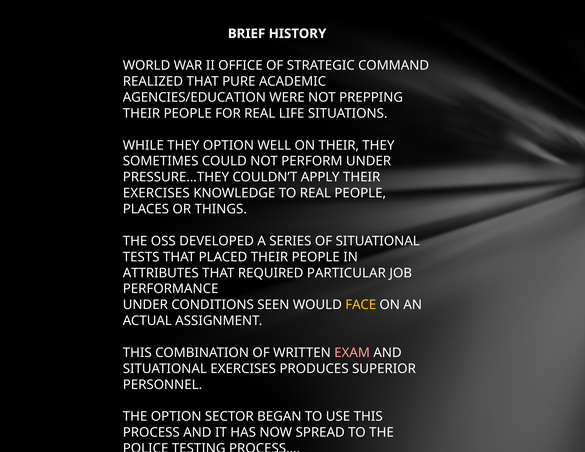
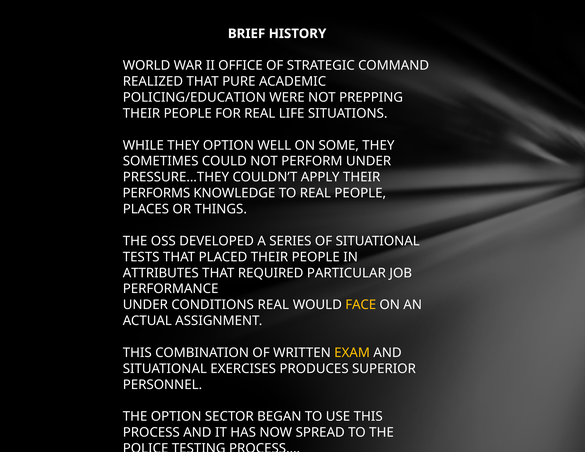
AGENCIES/EDUCATION: AGENCIES/EDUCATION -> POLICING/EDUCATION (194, 97)
ON THEIR: THEIR -> SOME (339, 145)
EXERCISES: EXERCISES -> PERFORMS (156, 193)
CONDITIONS SEEN: SEEN -> REAL (273, 305)
EXAM colour: pink -> yellow (352, 353)
